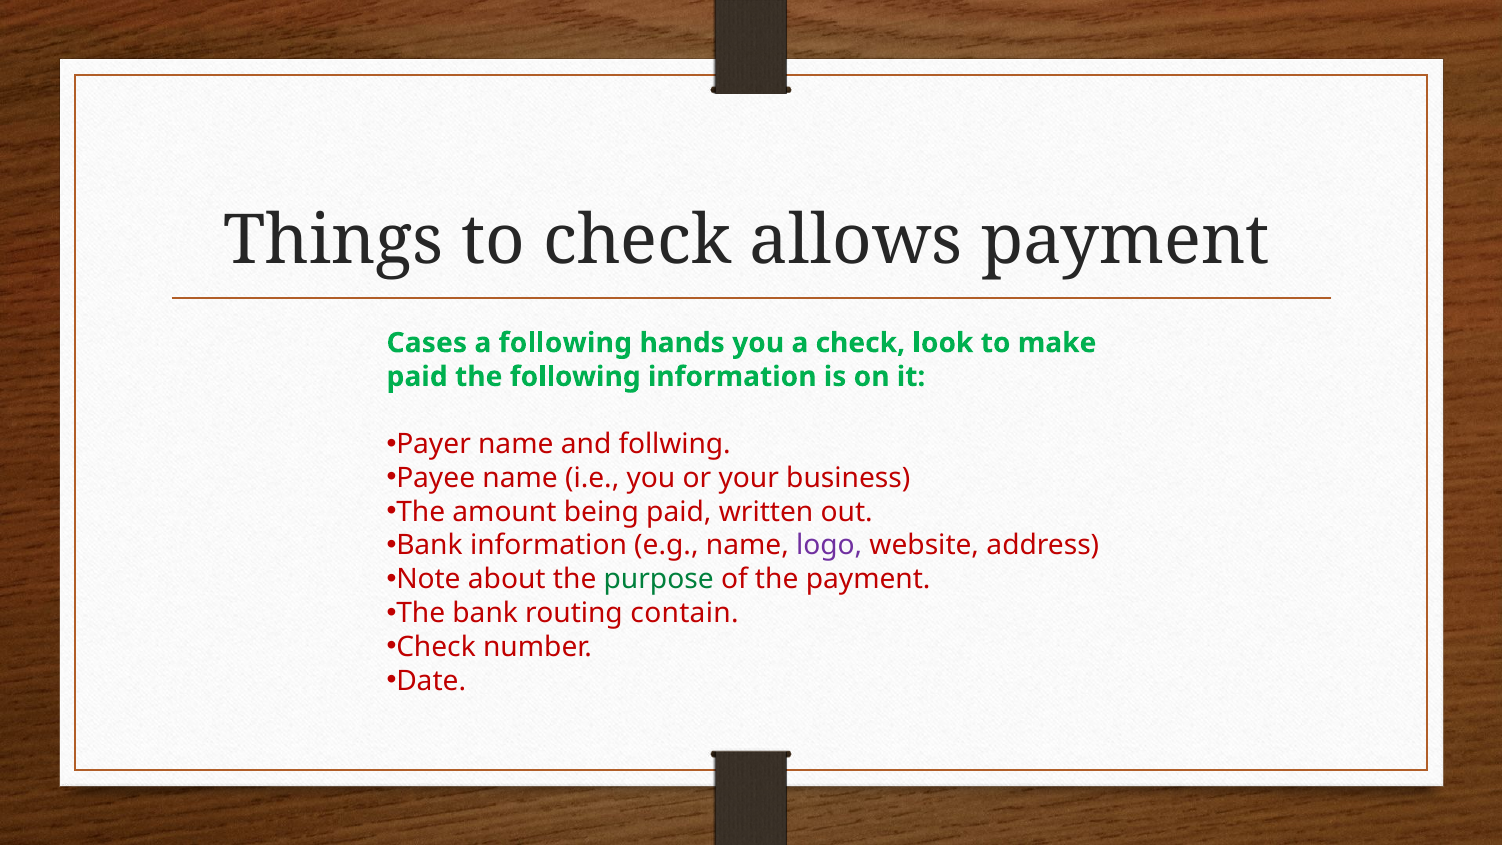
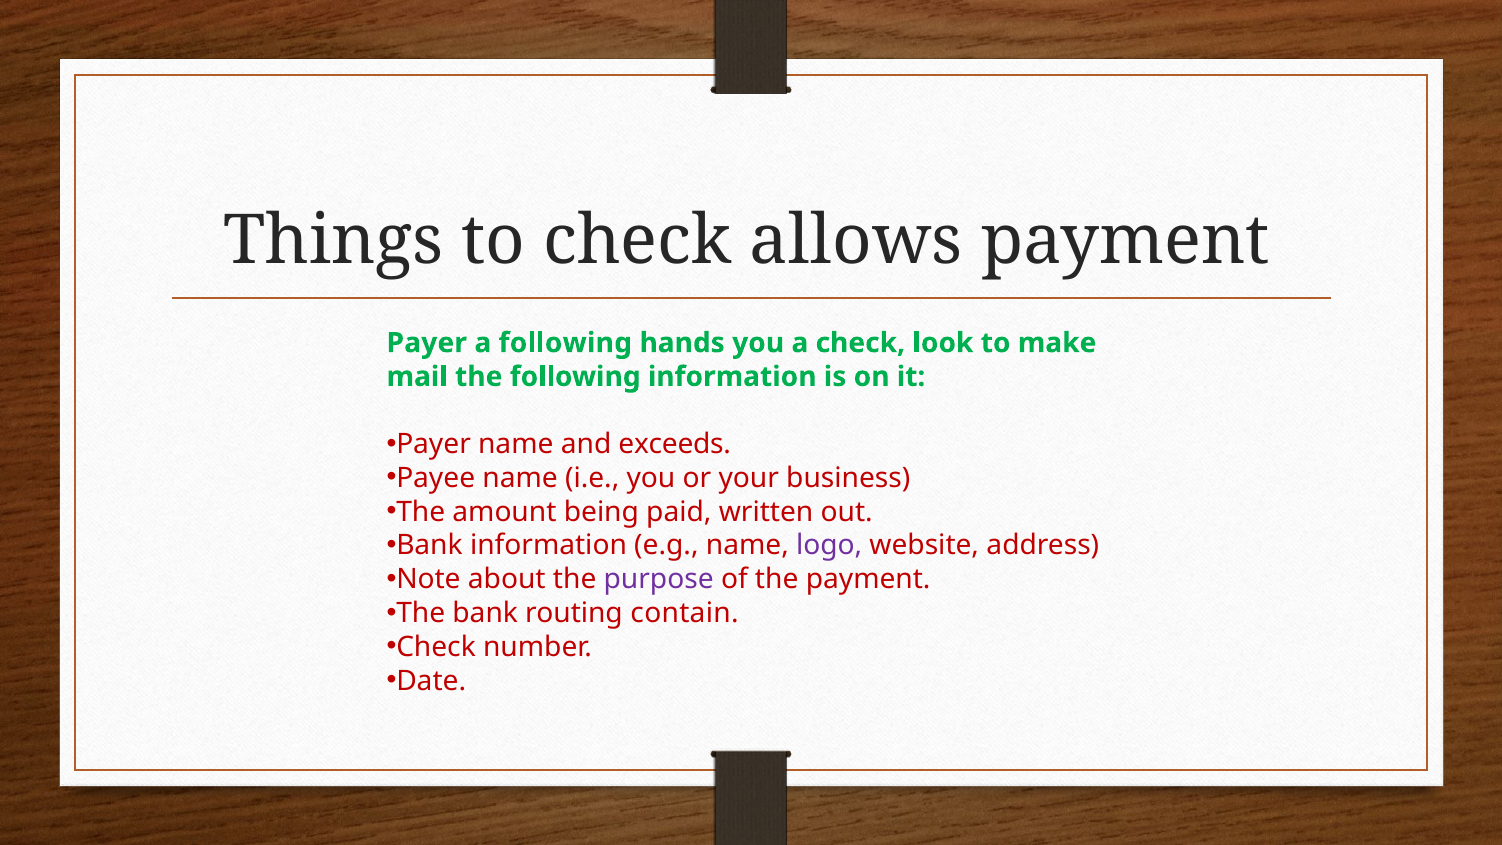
Cases: Cases -> Payer (427, 343)
paid: paid -> mail (417, 377)
follwing: follwing -> exceeds (675, 444)
purpose colour: green -> purple (659, 579)
